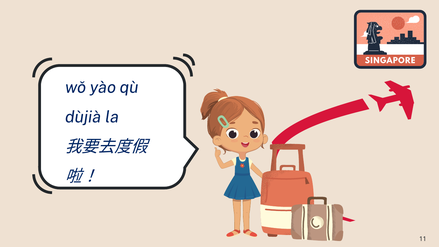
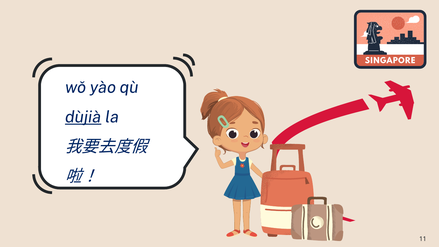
dùjià underline: none -> present (83, 117)
